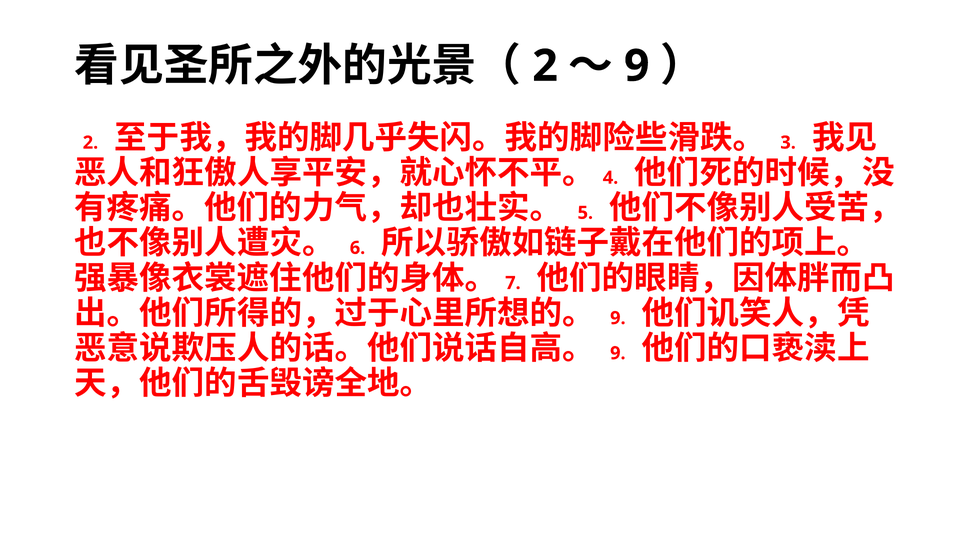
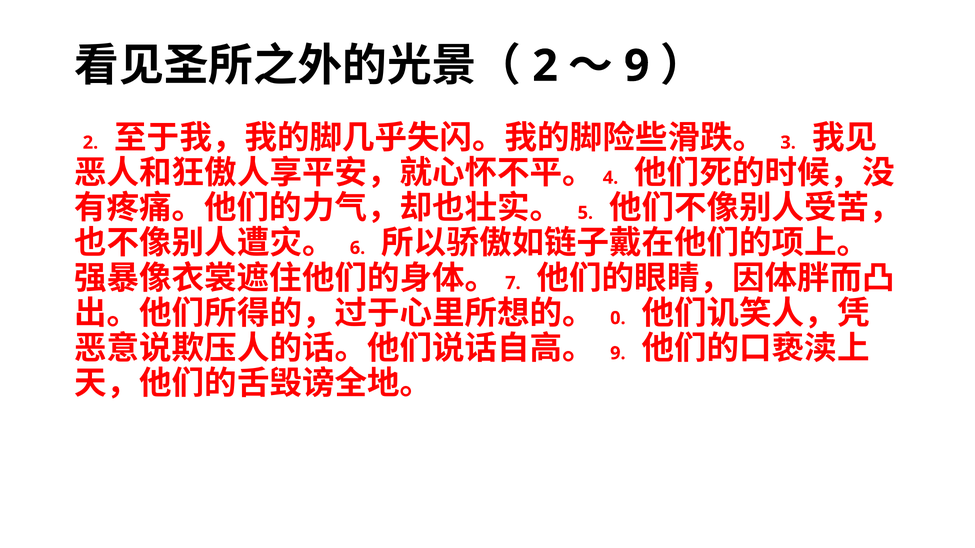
9: 9 -> 0 (618, 318)
